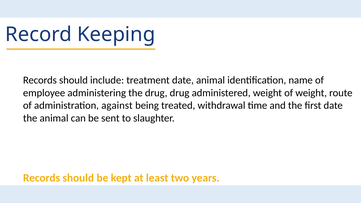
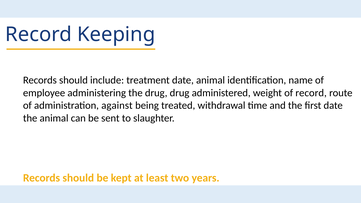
of weight: weight -> record (311, 93)
